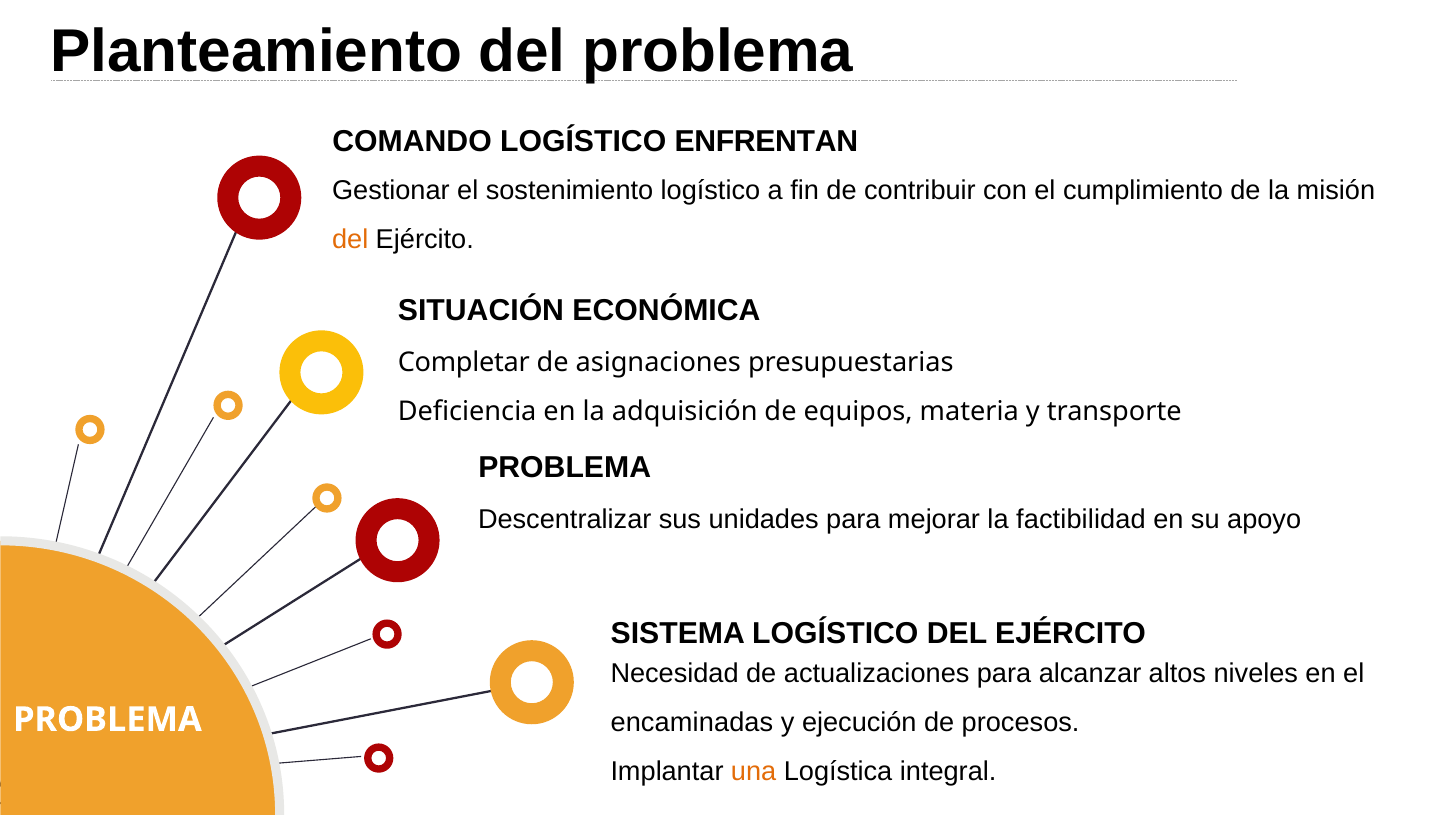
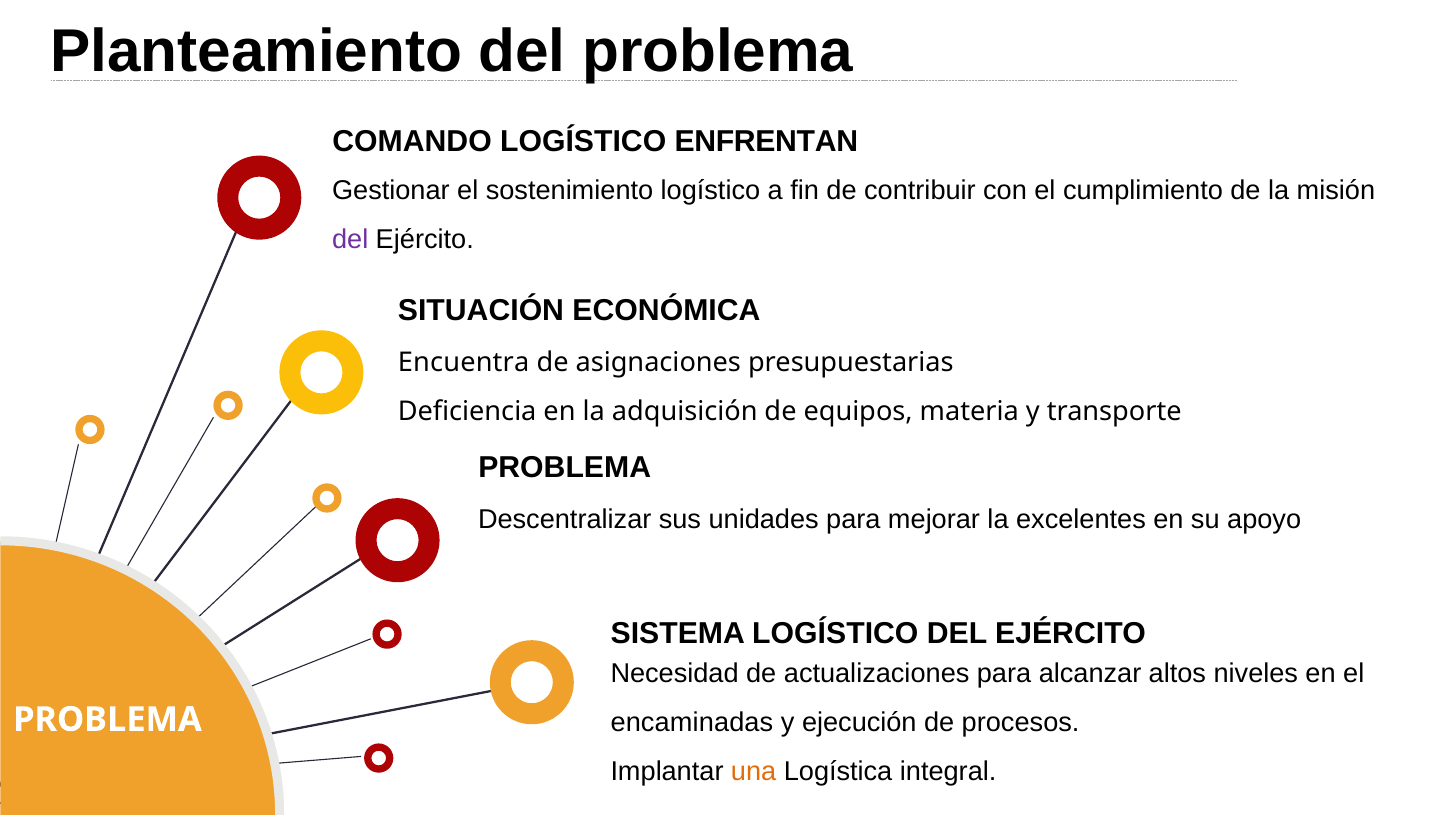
del colour: orange -> purple (350, 239)
Completar: Completar -> Encuentra (464, 363)
factibilidad: factibilidad -> excelentes (1081, 519)
